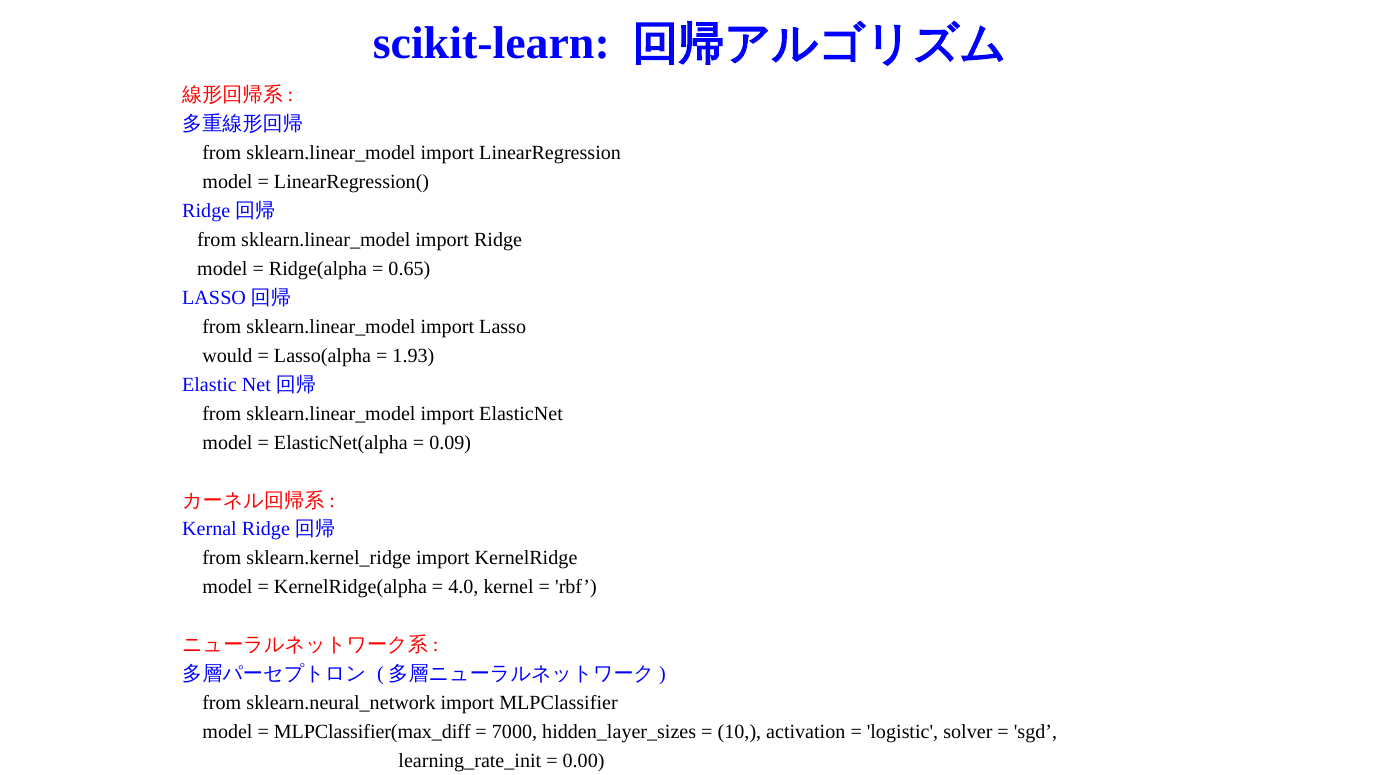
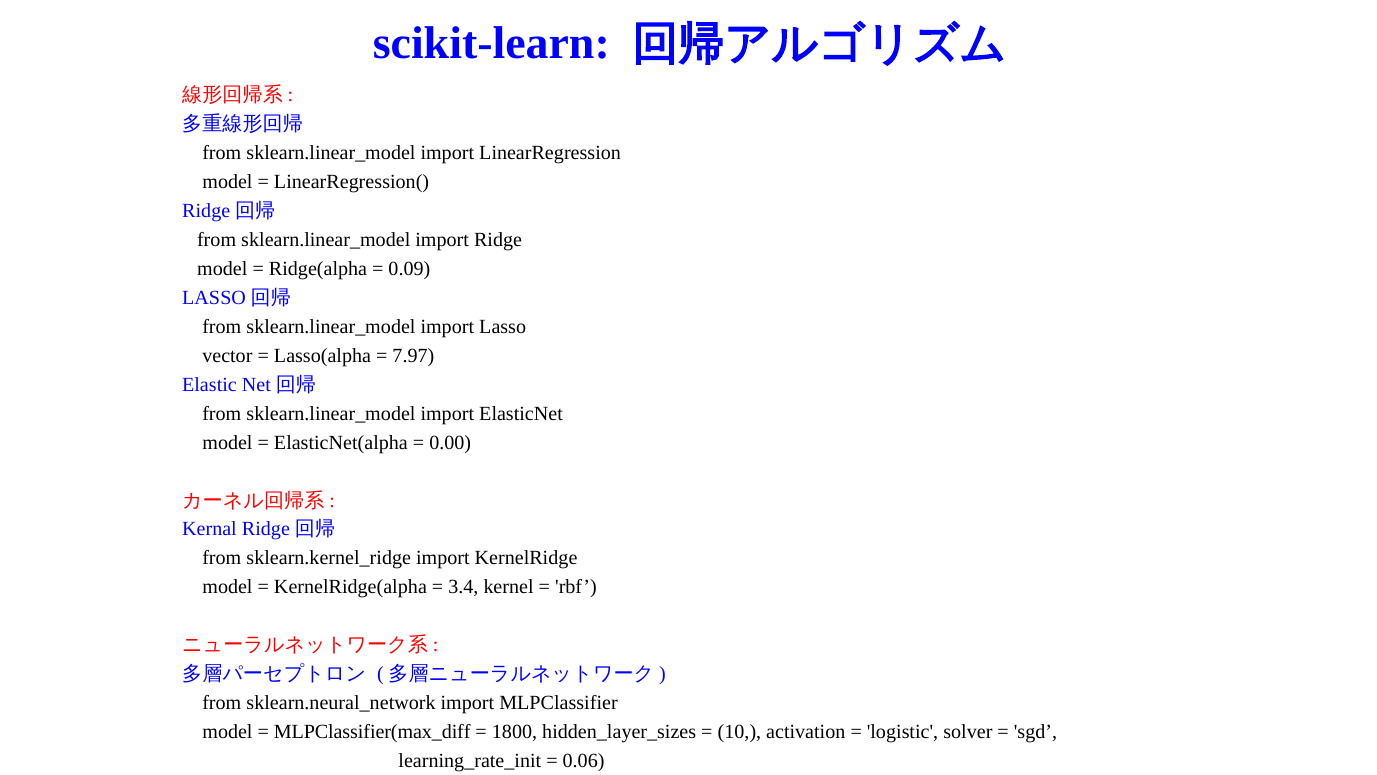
0.65: 0.65 -> 0.09 (409, 269)
would: would -> vector (227, 355)
1.93: 1.93 -> 7.97 (413, 355)
0.09: 0.09 -> 0.00 (450, 442)
4.0: 4.0 -> 3.4 (463, 587)
7000: 7000 -> 1800 (515, 732)
0.00: 0.00 -> 0.06 (584, 761)
